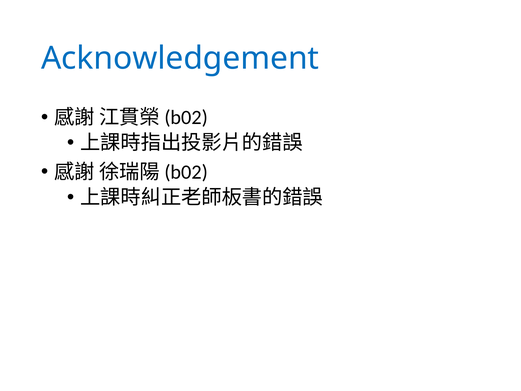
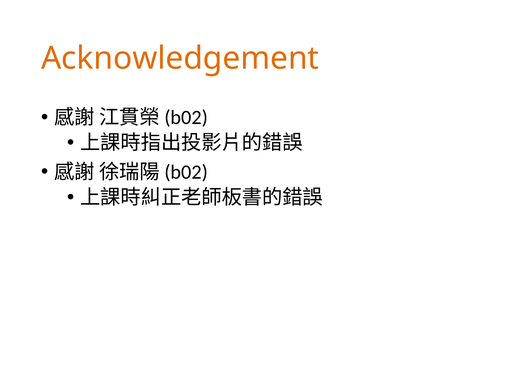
Acknowledgement colour: blue -> orange (180, 58)
